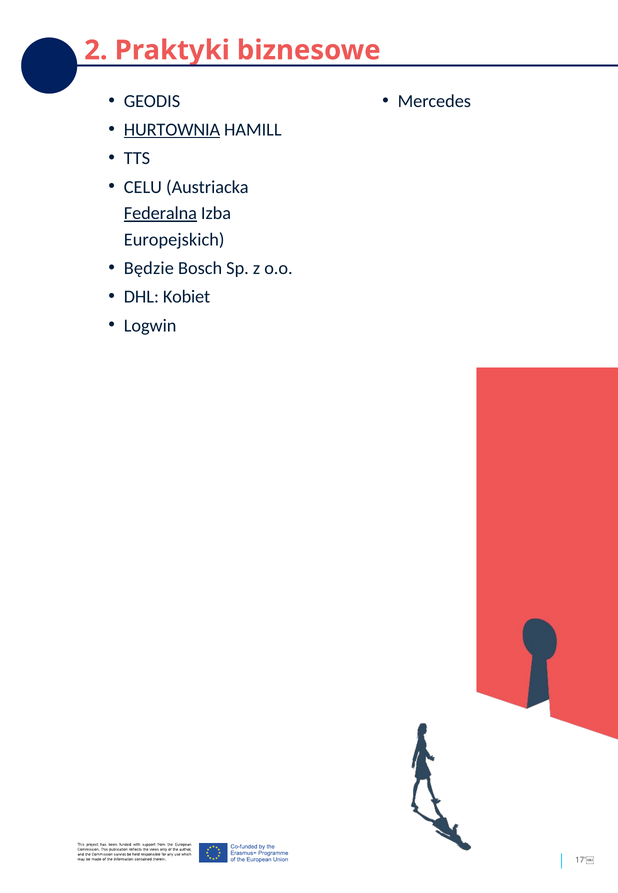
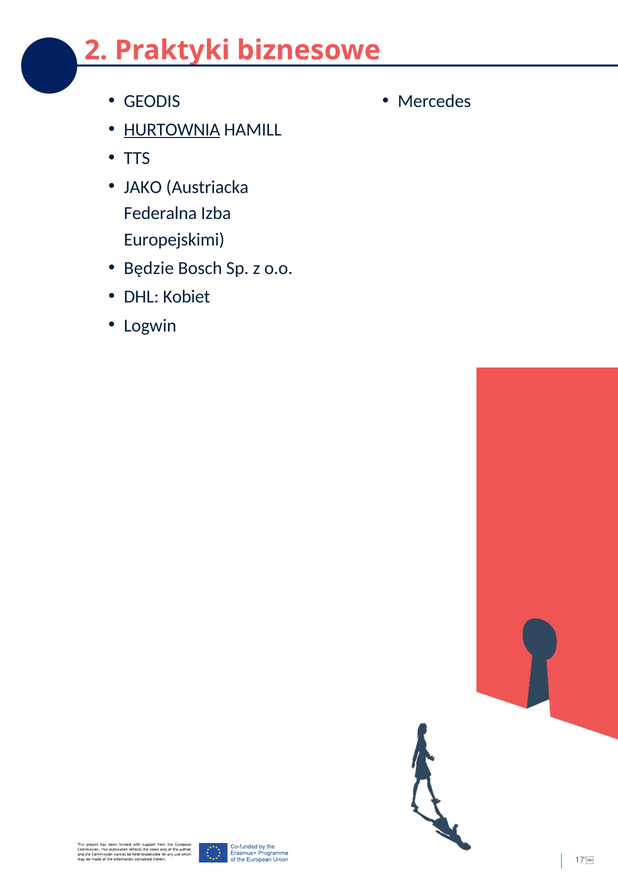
CELU: CELU -> JAKO (143, 187)
Federalna underline: present -> none (160, 213)
Europejskich: Europejskich -> Europejskimi (174, 240)
